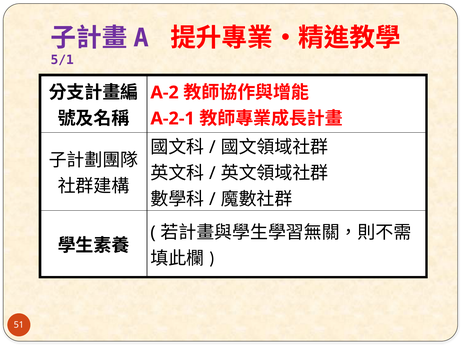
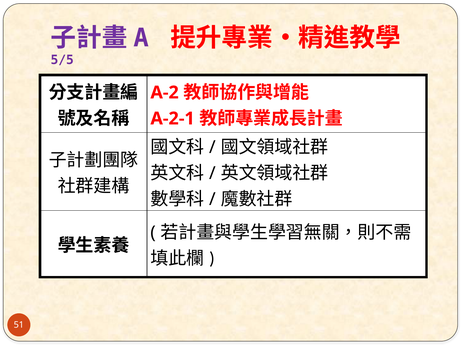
5/1: 5/1 -> 5/5 (62, 60)
